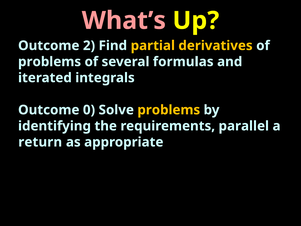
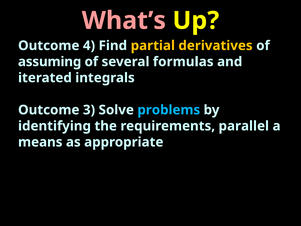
2: 2 -> 4 (89, 46)
problems: problems -> assuming (50, 62)
0: 0 -> 3 (89, 110)
problems colour: yellow -> light blue (169, 110)
return: return -> means (40, 142)
